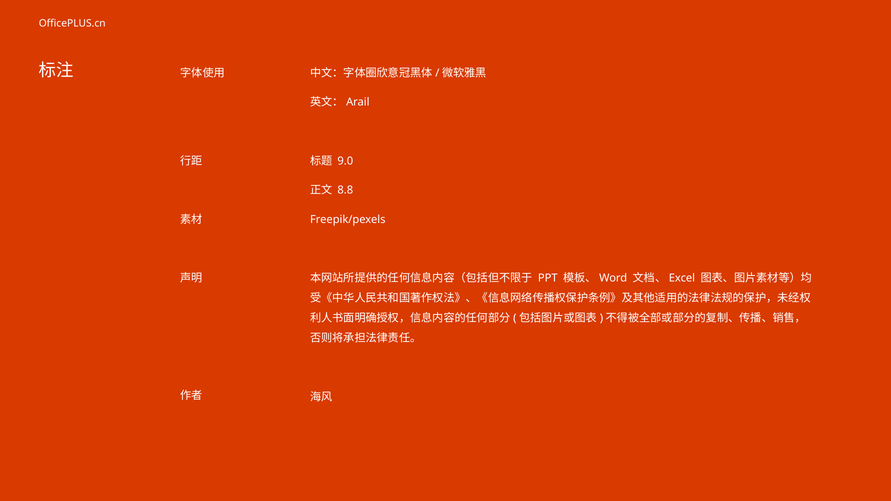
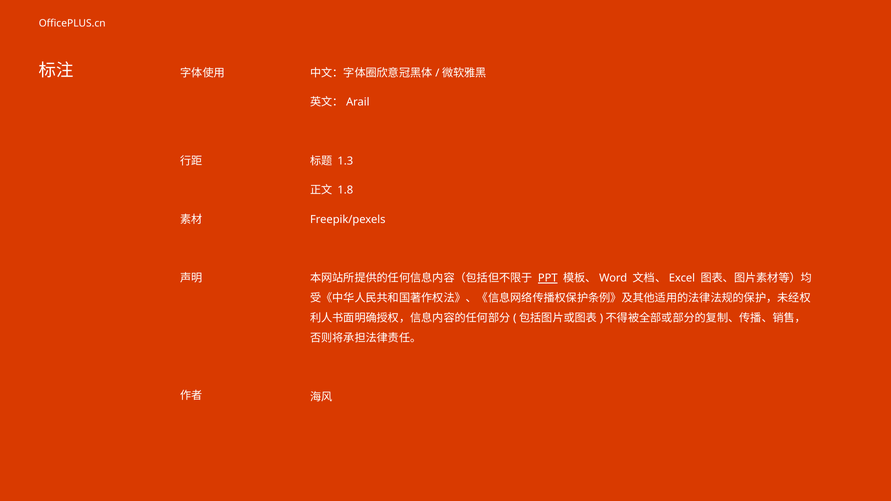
9.0: 9.0 -> 1.3 (345, 161)
8.8: 8.8 -> 1.8 (345, 190)
PPT underline: none -> present (548, 278)
